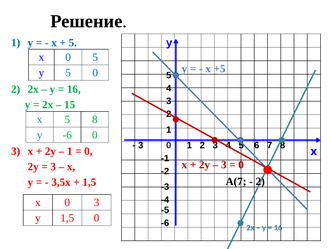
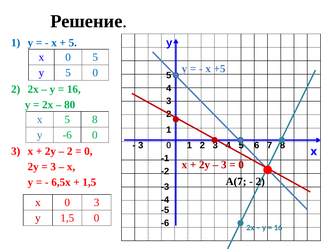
15: 15 -> 80 (70, 104)
1: 1 -> 2 (70, 151)
3,5х: 3,5х -> 6,5х (61, 182)
